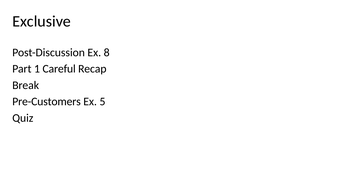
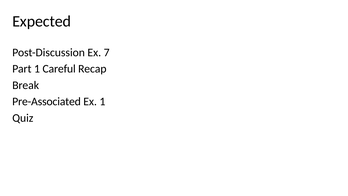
Exclusive: Exclusive -> Expected (42, 21)
8: 8 -> 7 (107, 52)
Pre-Customers: Pre-Customers -> Pre-Associated (47, 102)
Ex 5: 5 -> 1 (102, 102)
